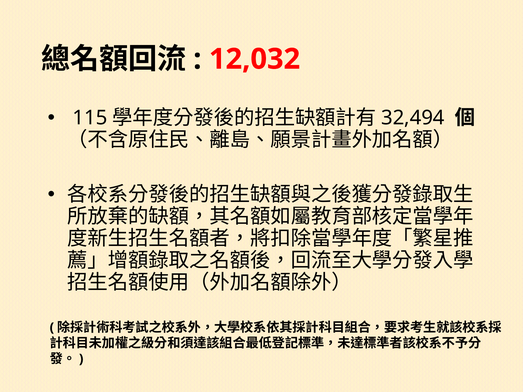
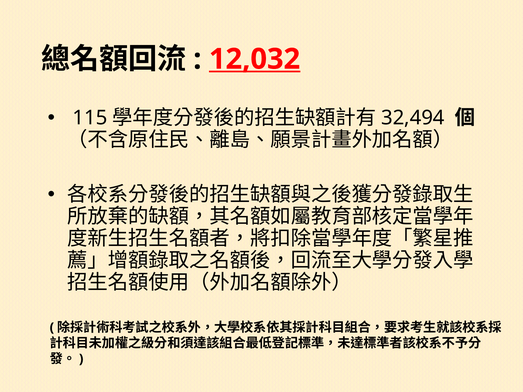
12,032 underline: none -> present (255, 59)
